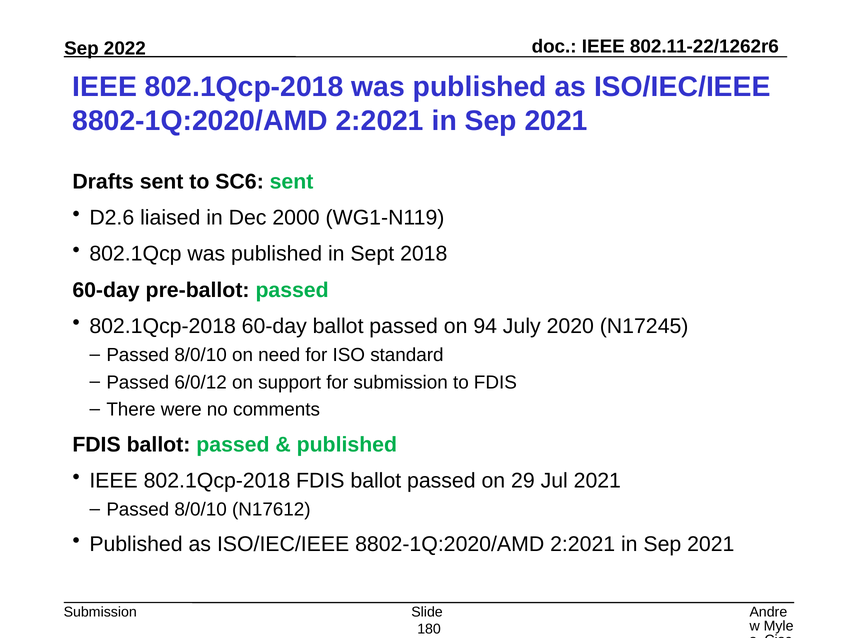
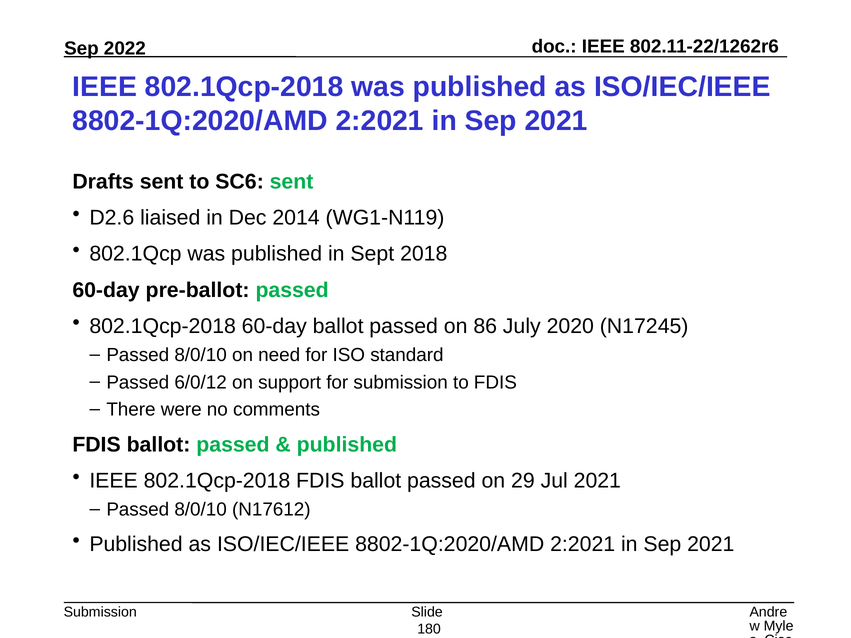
2000: 2000 -> 2014 (296, 218)
94: 94 -> 86 (485, 326)
